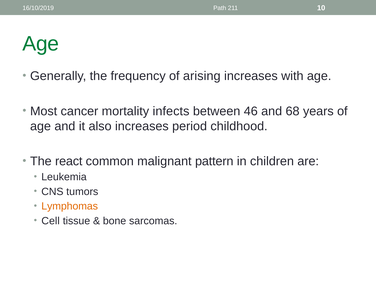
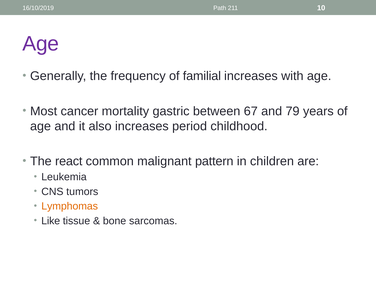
Age colour: green -> purple (41, 44)
arising: arising -> familial (202, 76)
infects: infects -> gastric (171, 111)
46: 46 -> 67 (251, 111)
68: 68 -> 79 (293, 111)
Cell: Cell -> Like (51, 221)
